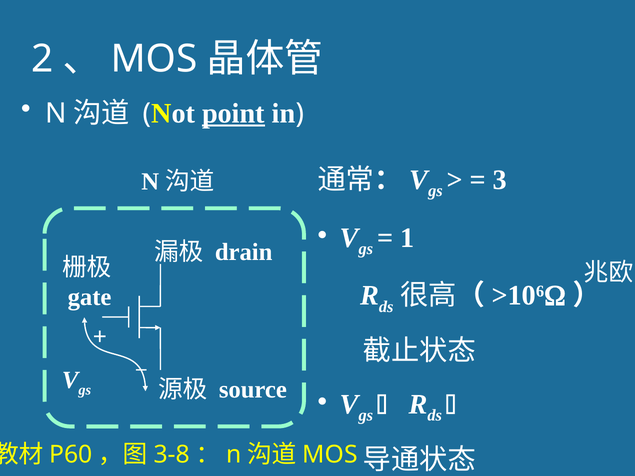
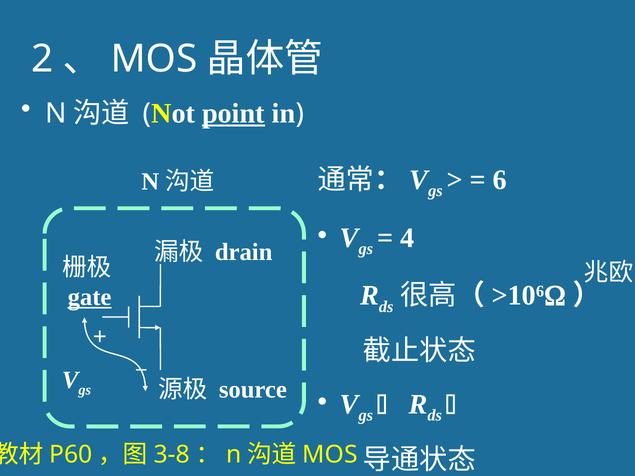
3: 3 -> 6 (500, 180)
1: 1 -> 4 (407, 238)
gate underline: none -> present (90, 297)
